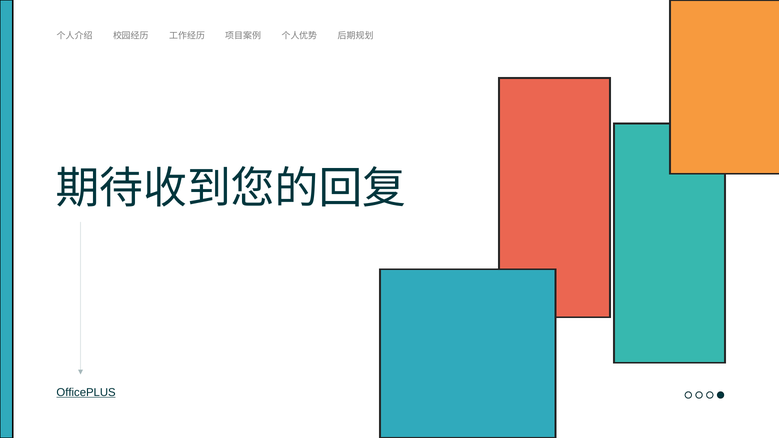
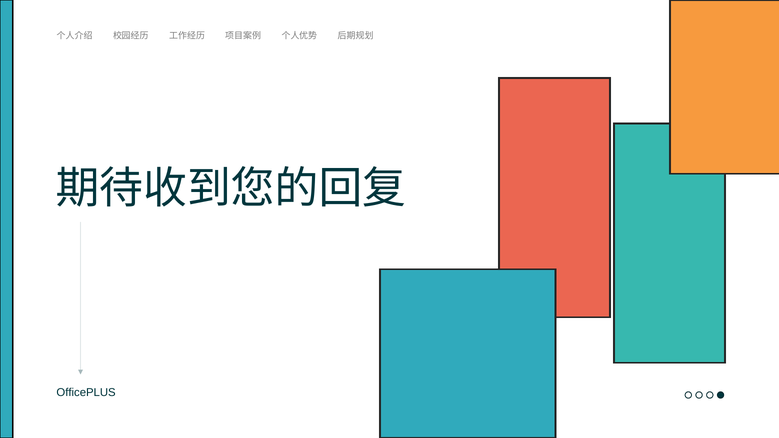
OfficePLUS underline: present -> none (86, 393)
